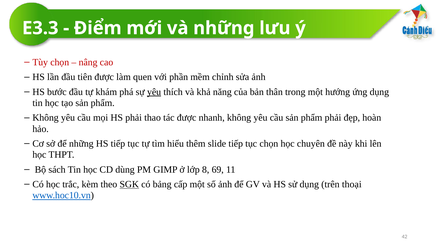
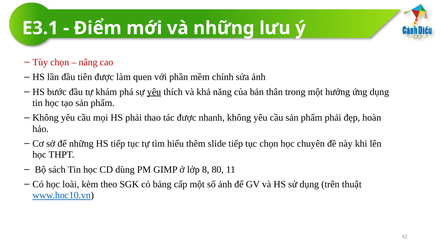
E3.3: E3.3 -> E3.1 (40, 28)
69: 69 -> 80 (218, 170)
trắc: trắc -> loài (71, 184)
SGK underline: present -> none (129, 184)
thoại: thoại -> thuật (352, 184)
